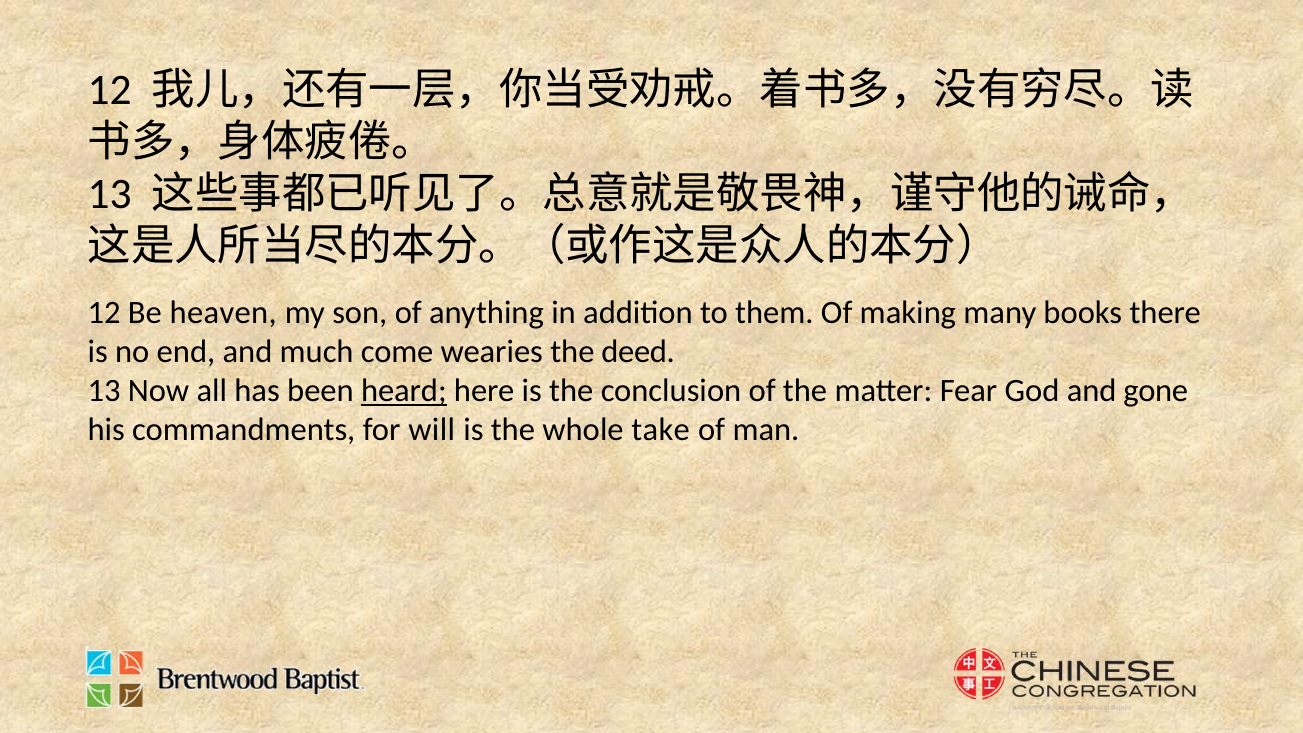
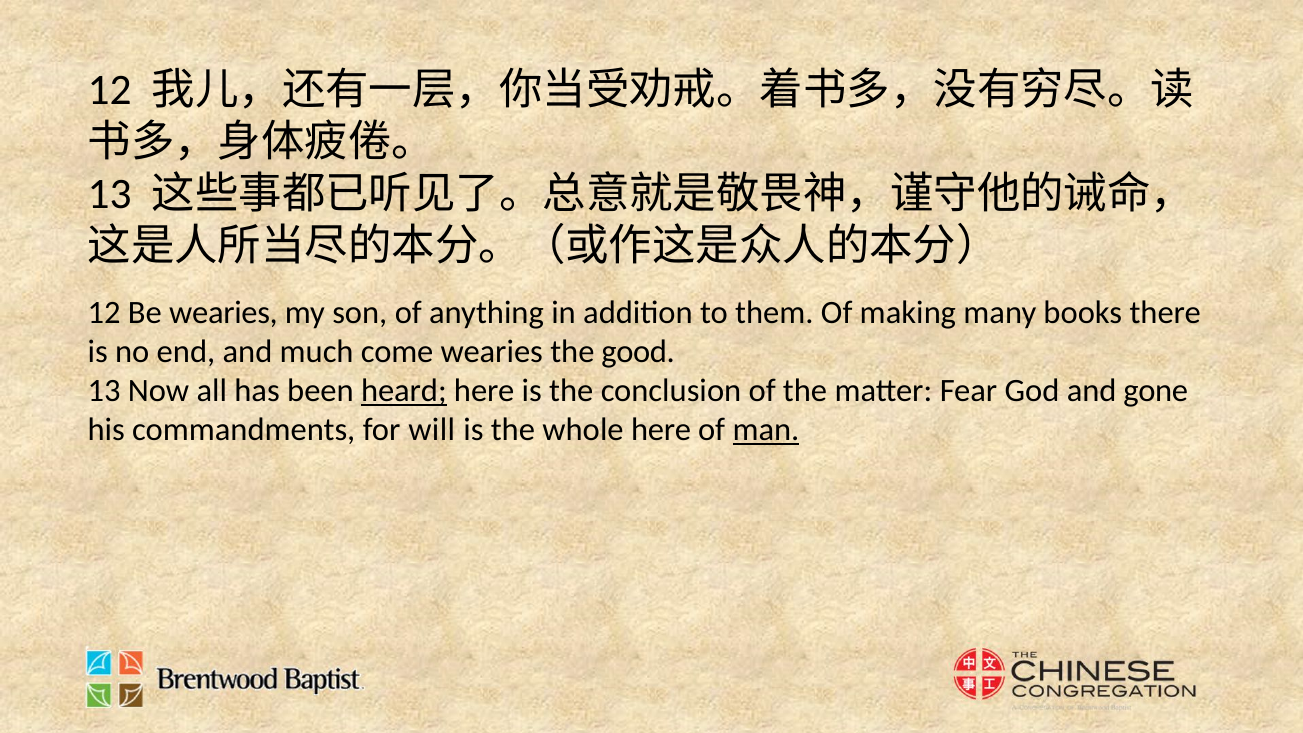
Be heaven: heaven -> wearies (224, 313)
deed: deed -> good (638, 352)
whole take: take -> here (661, 430)
man underline: none -> present (766, 430)
